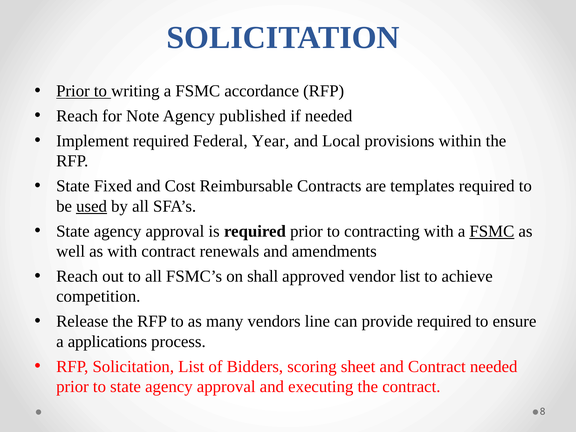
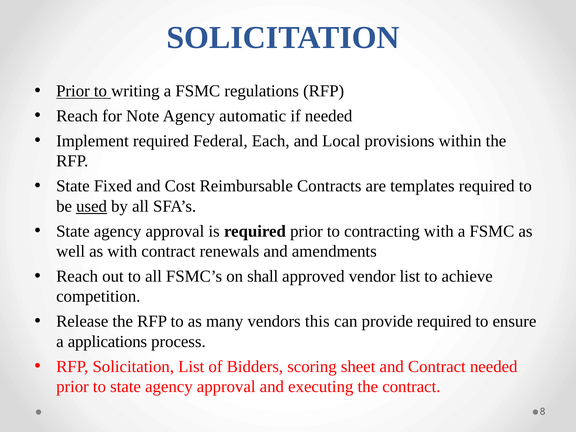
accordance: accordance -> regulations (262, 91)
published: published -> automatic (253, 116)
Year: Year -> Each (271, 141)
FSMC underline: present -> none (492, 231)
line: line -> this (317, 321)
